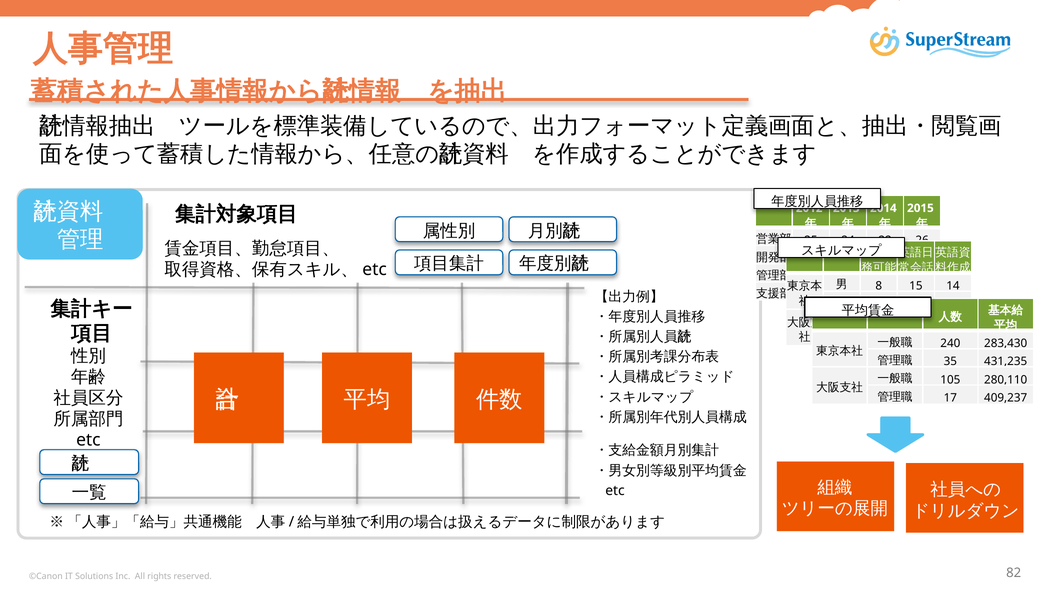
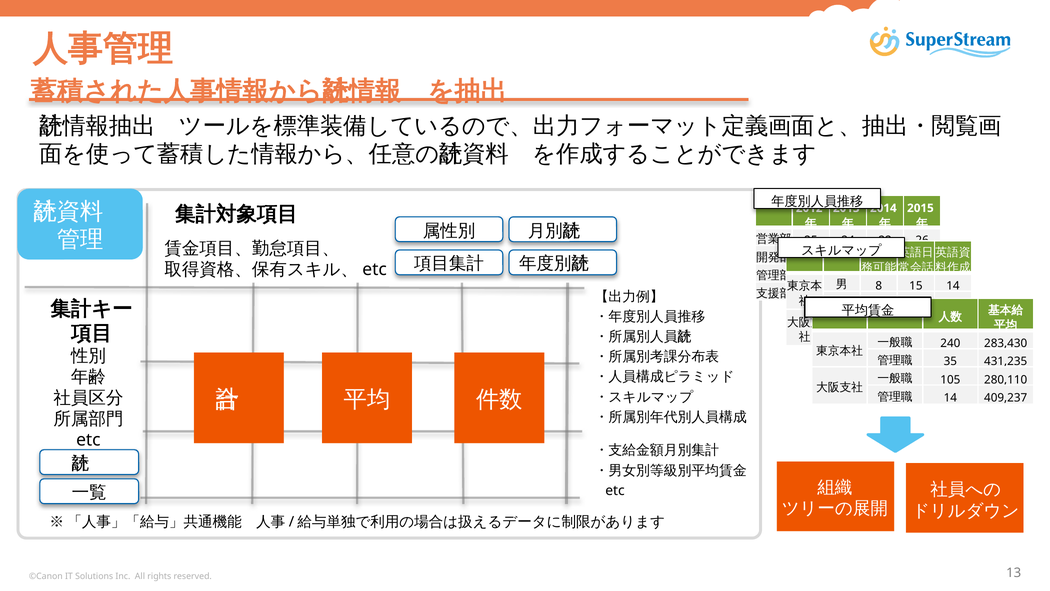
17: 17 -> 14 (950, 398)
82: 82 -> 13 (1014, 573)
